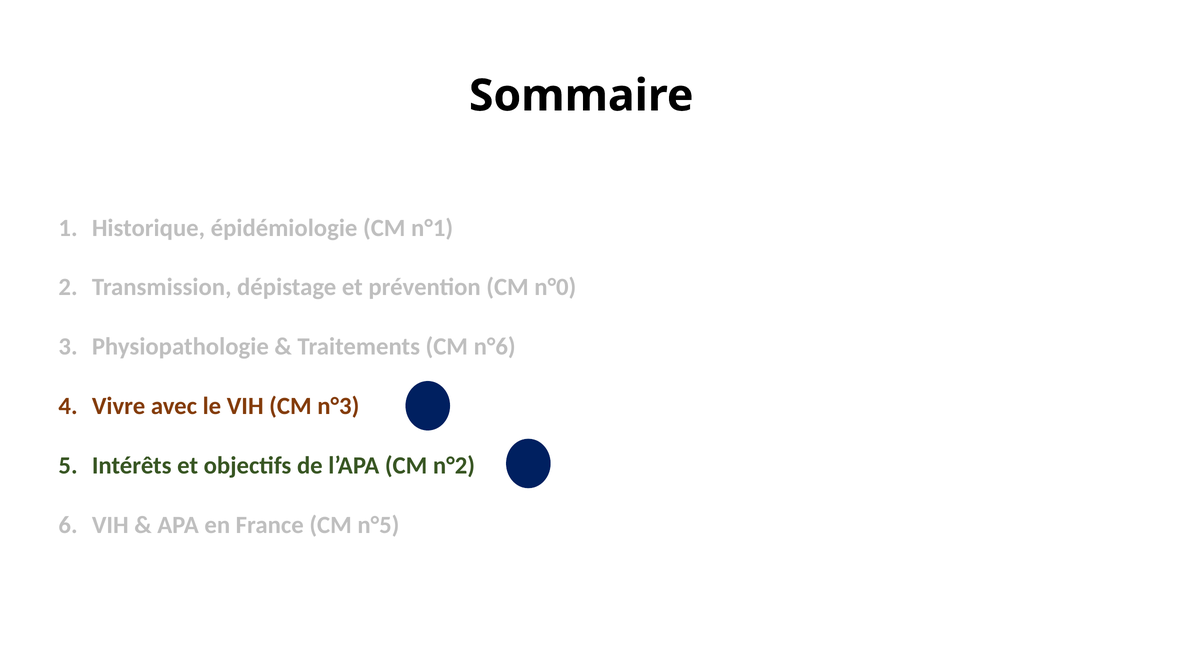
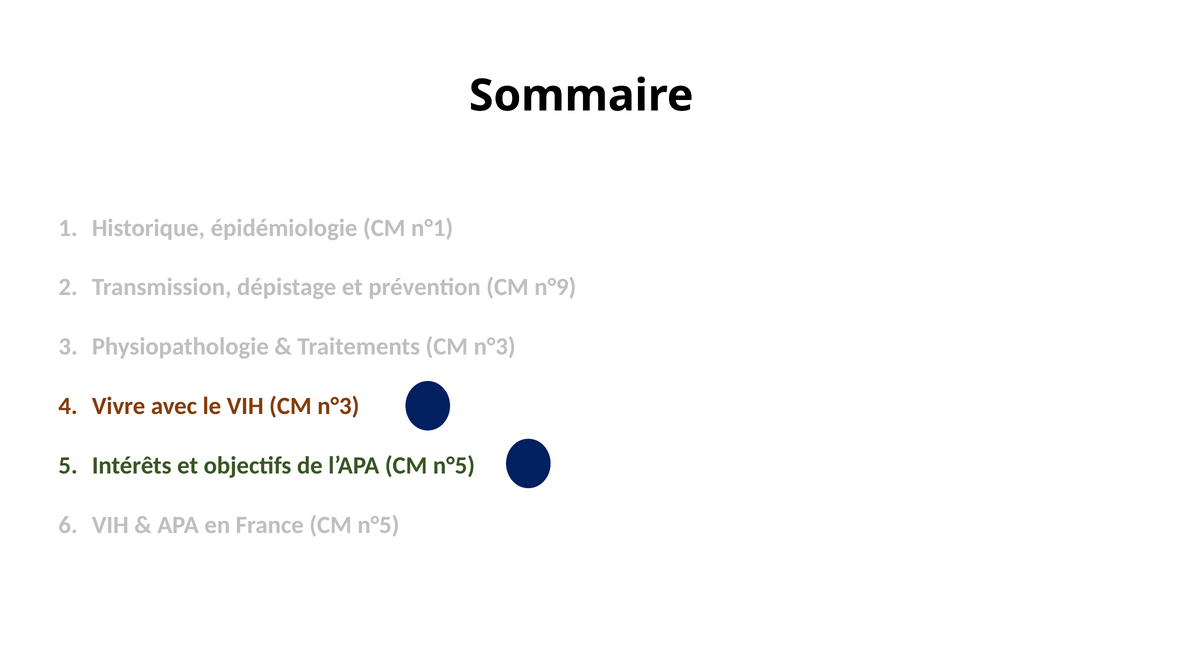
n°0: n°0 -> n°9 (555, 287)
Traitements CM n°6: n°6 -> n°3 (495, 347)
l’APA CM n°2: n°2 -> n°5 (454, 465)
